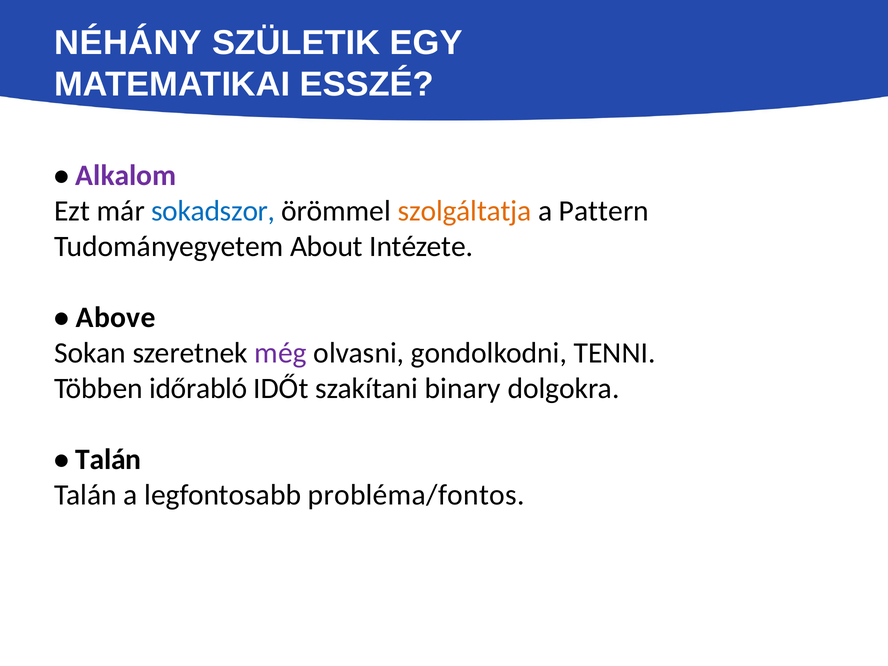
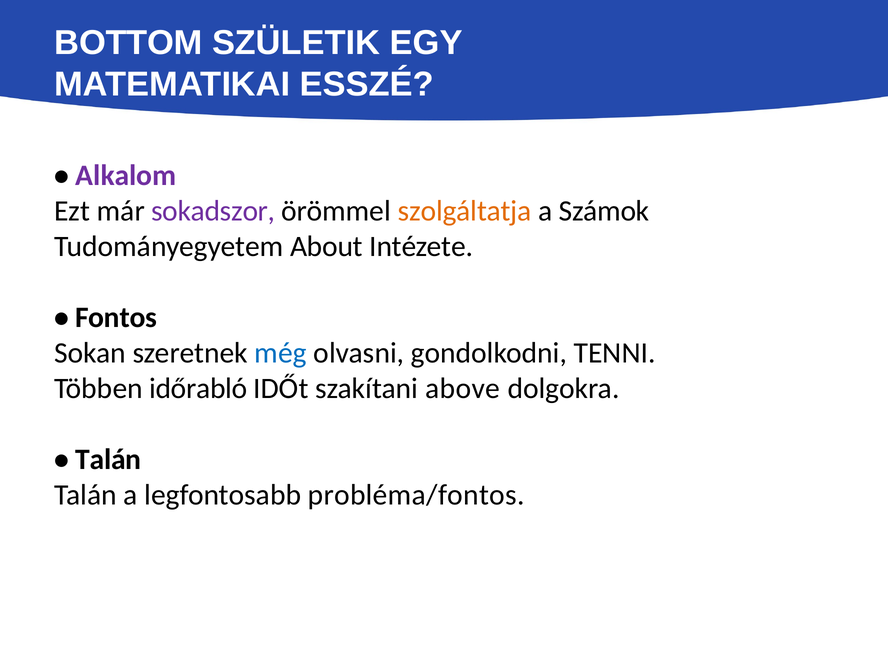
NÉHÁNY: NÉHÁNY -> BOTTOM (128, 43)
sokadszor colour: blue -> purple (213, 211)
Pattern: Pattern -> Számok (604, 211)
Above: Above -> Fontos (116, 317)
még colour: purple -> blue (281, 353)
binary: binary -> above (463, 388)
